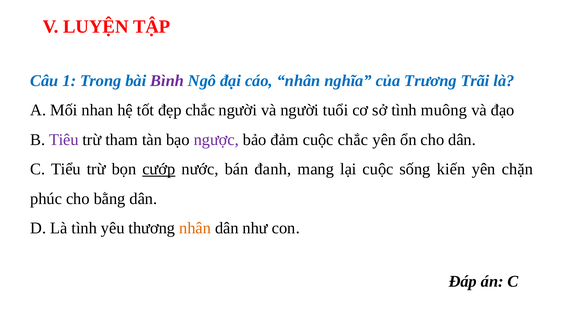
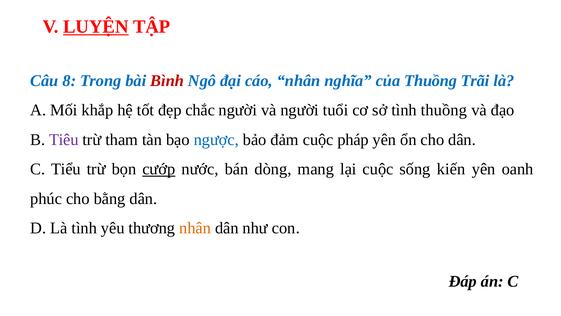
LUYỆN underline: none -> present (96, 27)
1: 1 -> 8 (69, 81)
Bình colour: purple -> red (167, 81)
của Trương: Trương -> Thuồng (431, 81)
nhan: nhan -> khắp (97, 110)
tình muông: muông -> thuồng (444, 110)
ngược colour: purple -> blue (216, 139)
cuộc chắc: chắc -> pháp (353, 139)
đanh: đanh -> dòng (273, 169)
chặn: chặn -> oanh (518, 169)
